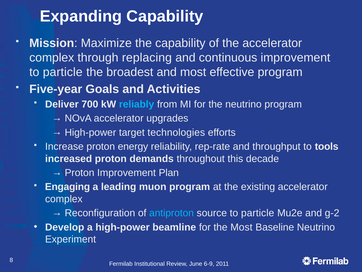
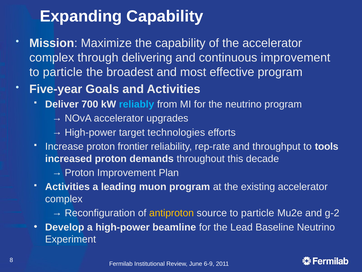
replacing: replacing -> delivering (147, 58)
energy: energy -> frontier (133, 146)
Engaging: Engaging -> Activities (67, 187)
antiproton colour: light blue -> yellow (172, 213)
the Most: Most -> Lead (241, 227)
